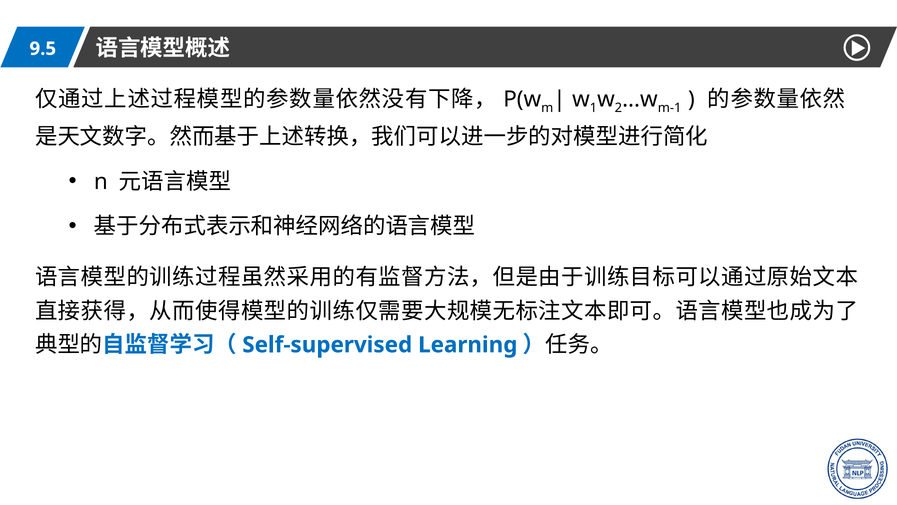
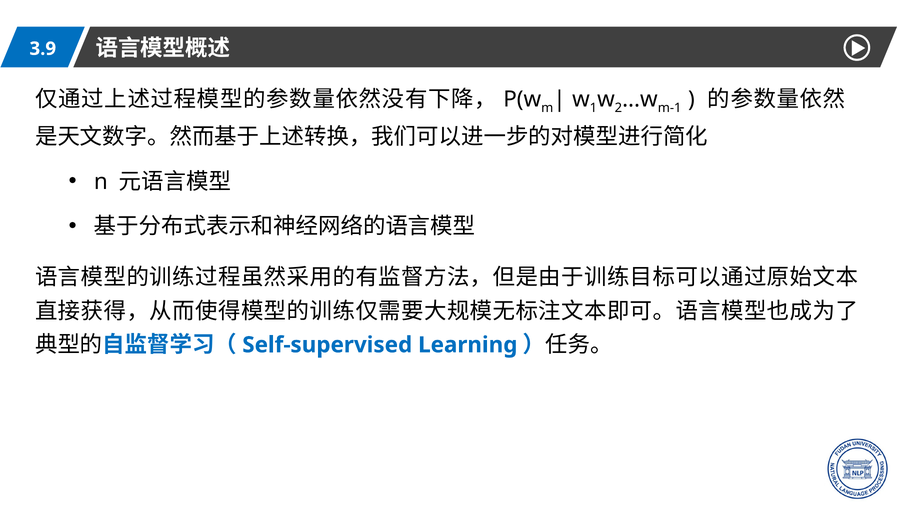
9.5: 9.5 -> 3.9 (43, 49)
